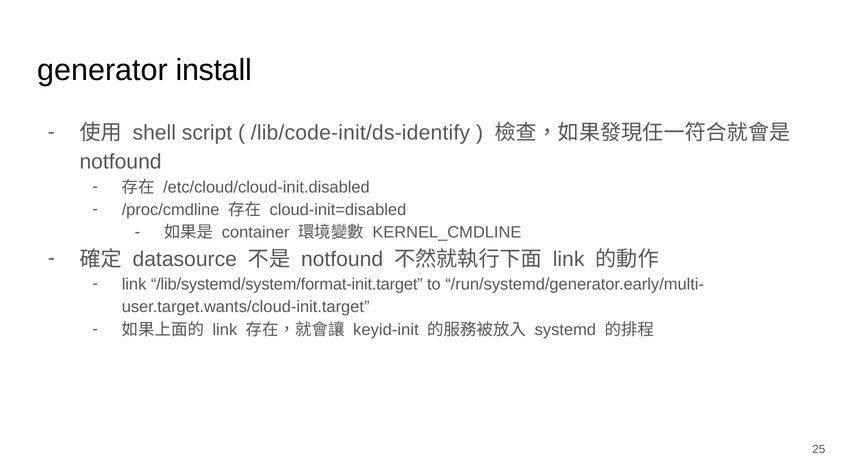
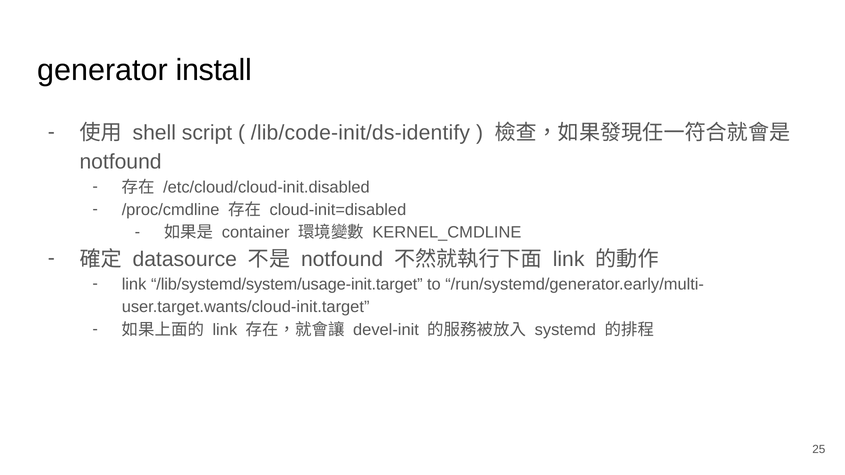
/lib/systemd/system/format-init.target: /lib/systemd/system/format-init.target -> /lib/systemd/system/usage-init.target (287, 285)
keyid-init: keyid-init -> devel-init (386, 330)
